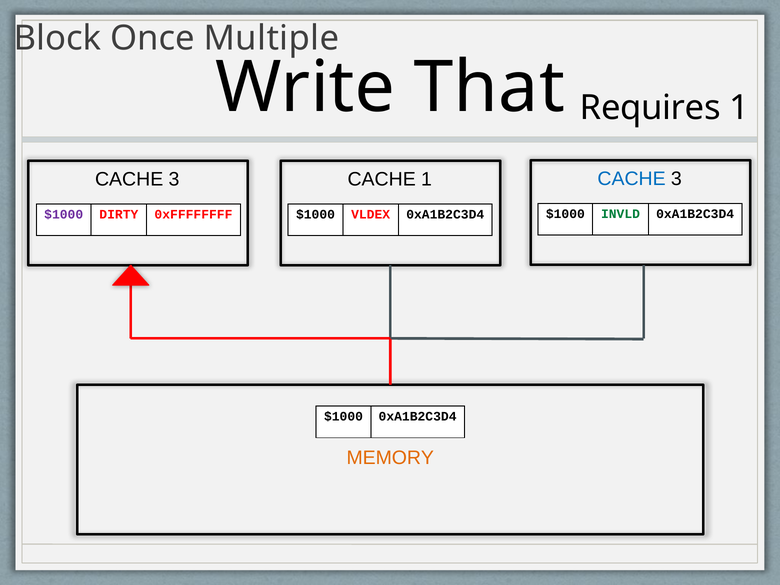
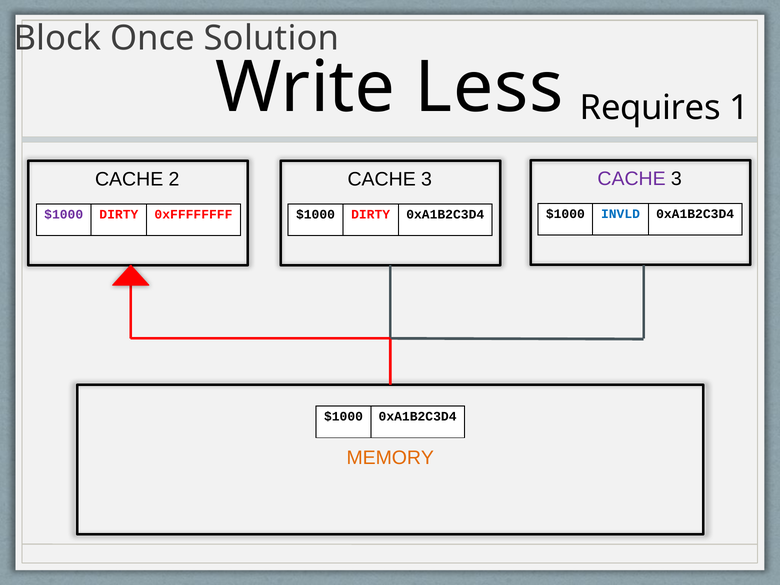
Multiple: Multiple -> Solution (271, 39)
That: That -> Less (489, 88)
CACHE colour: blue -> purple (632, 179)
3: 3 -> 2 (174, 179)
1: 1 -> 3 (427, 179)
INVLD colour: green -> blue (621, 214)
VLDEX: VLDEX -> DIRTY (371, 214)
